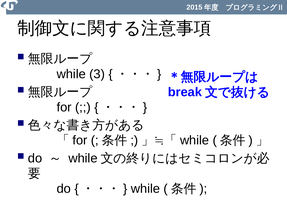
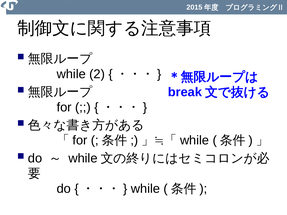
3: 3 -> 2 (97, 74)
